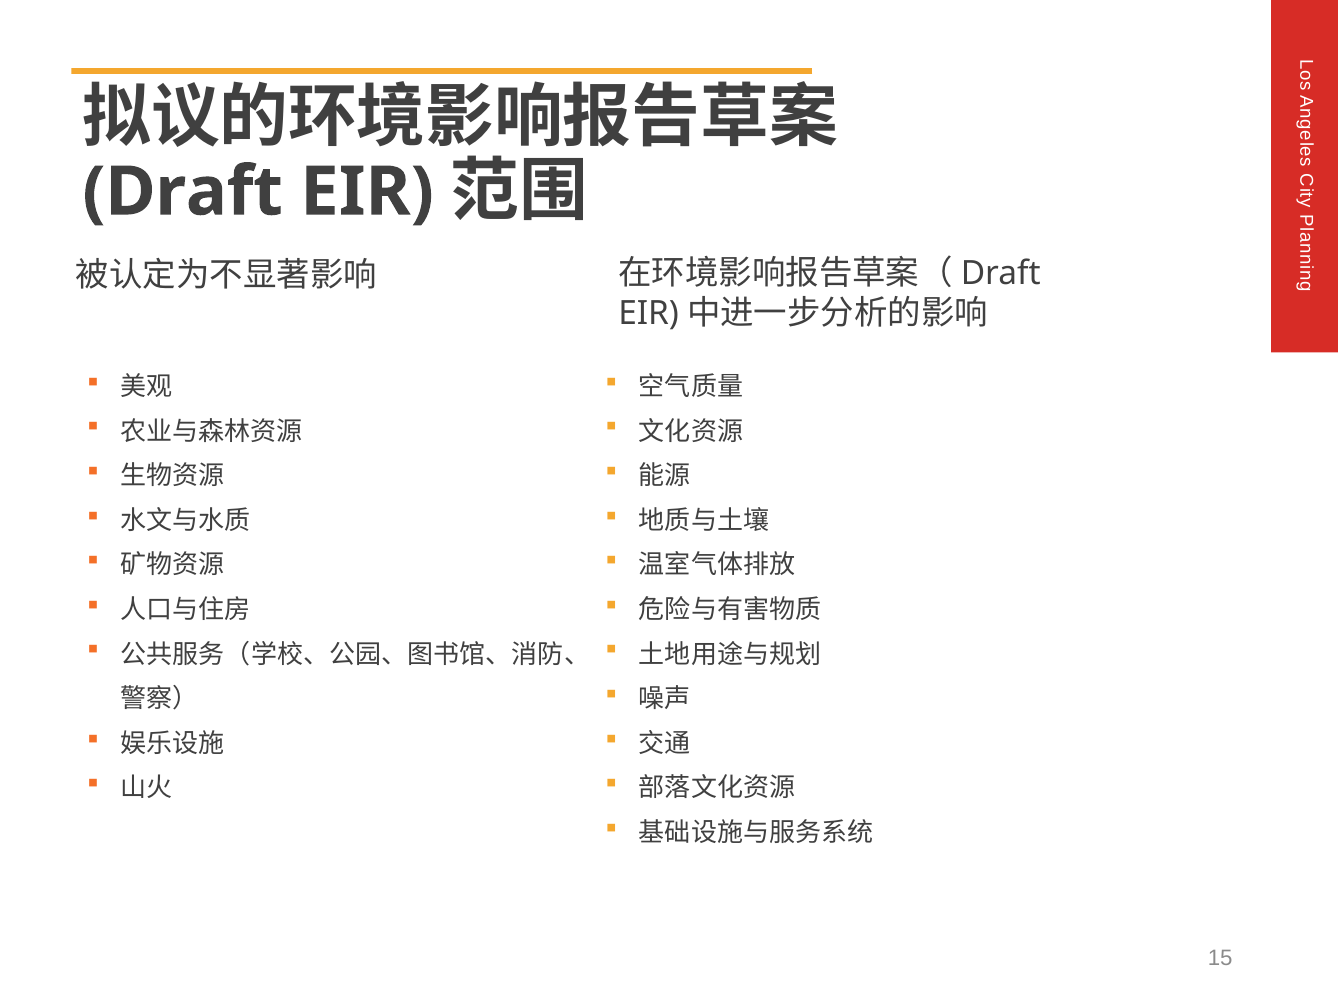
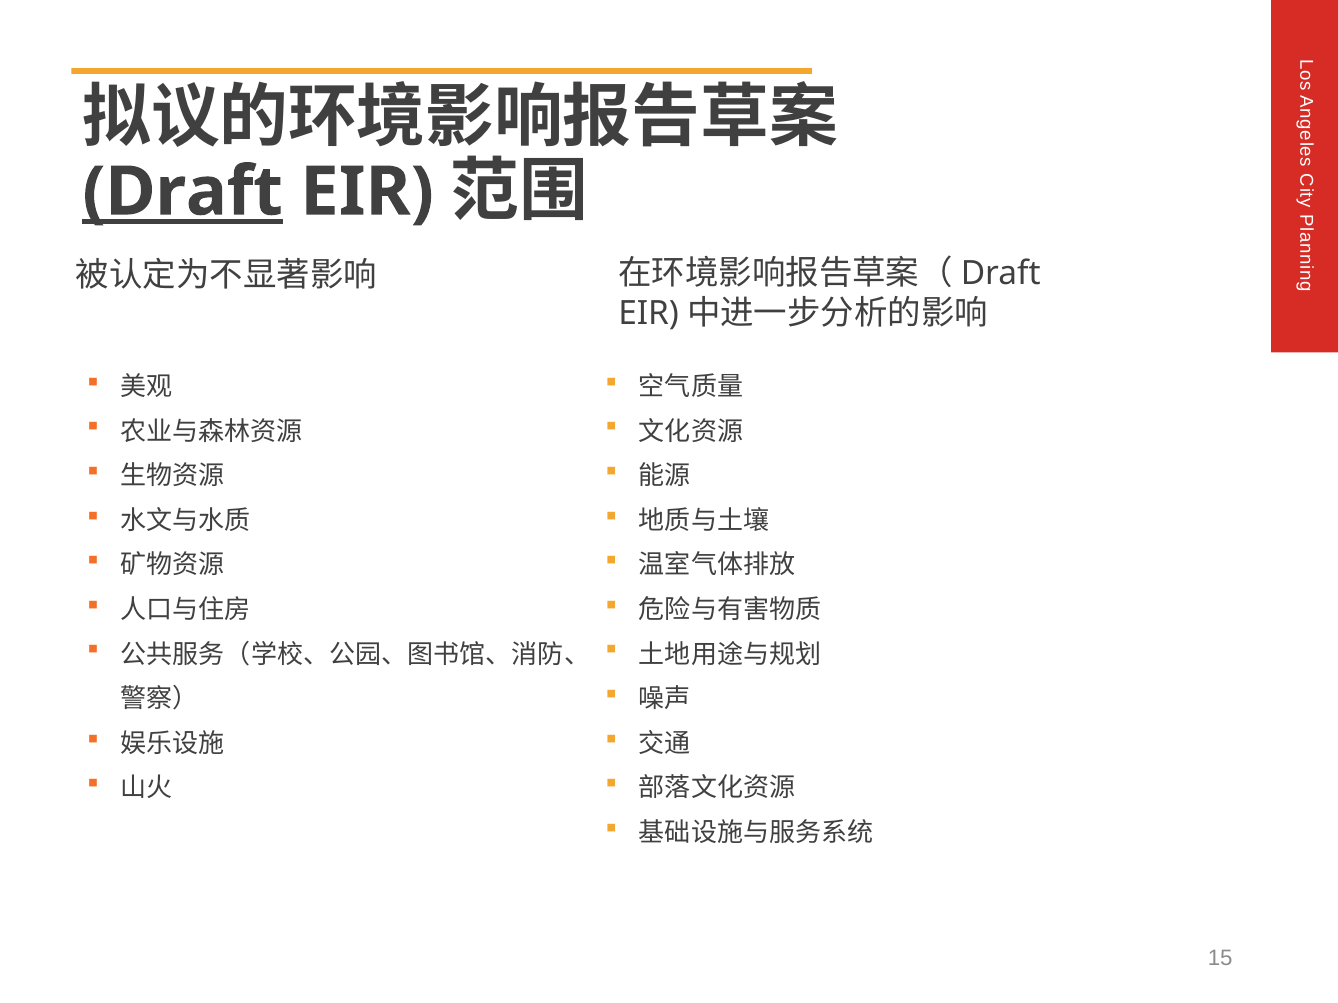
Draft underline: none -> present (183, 192)
